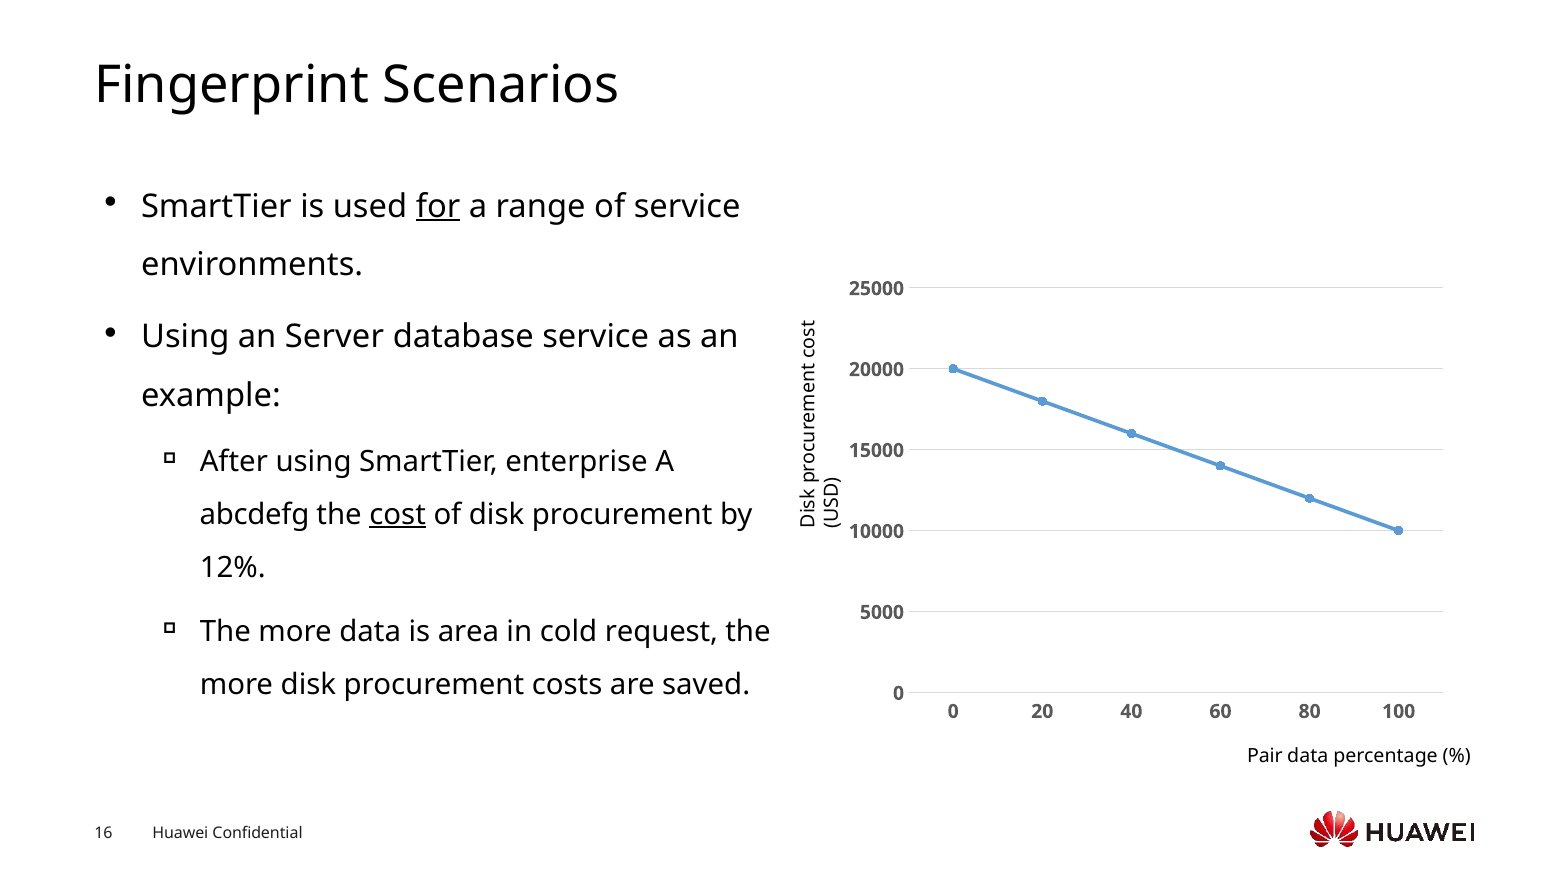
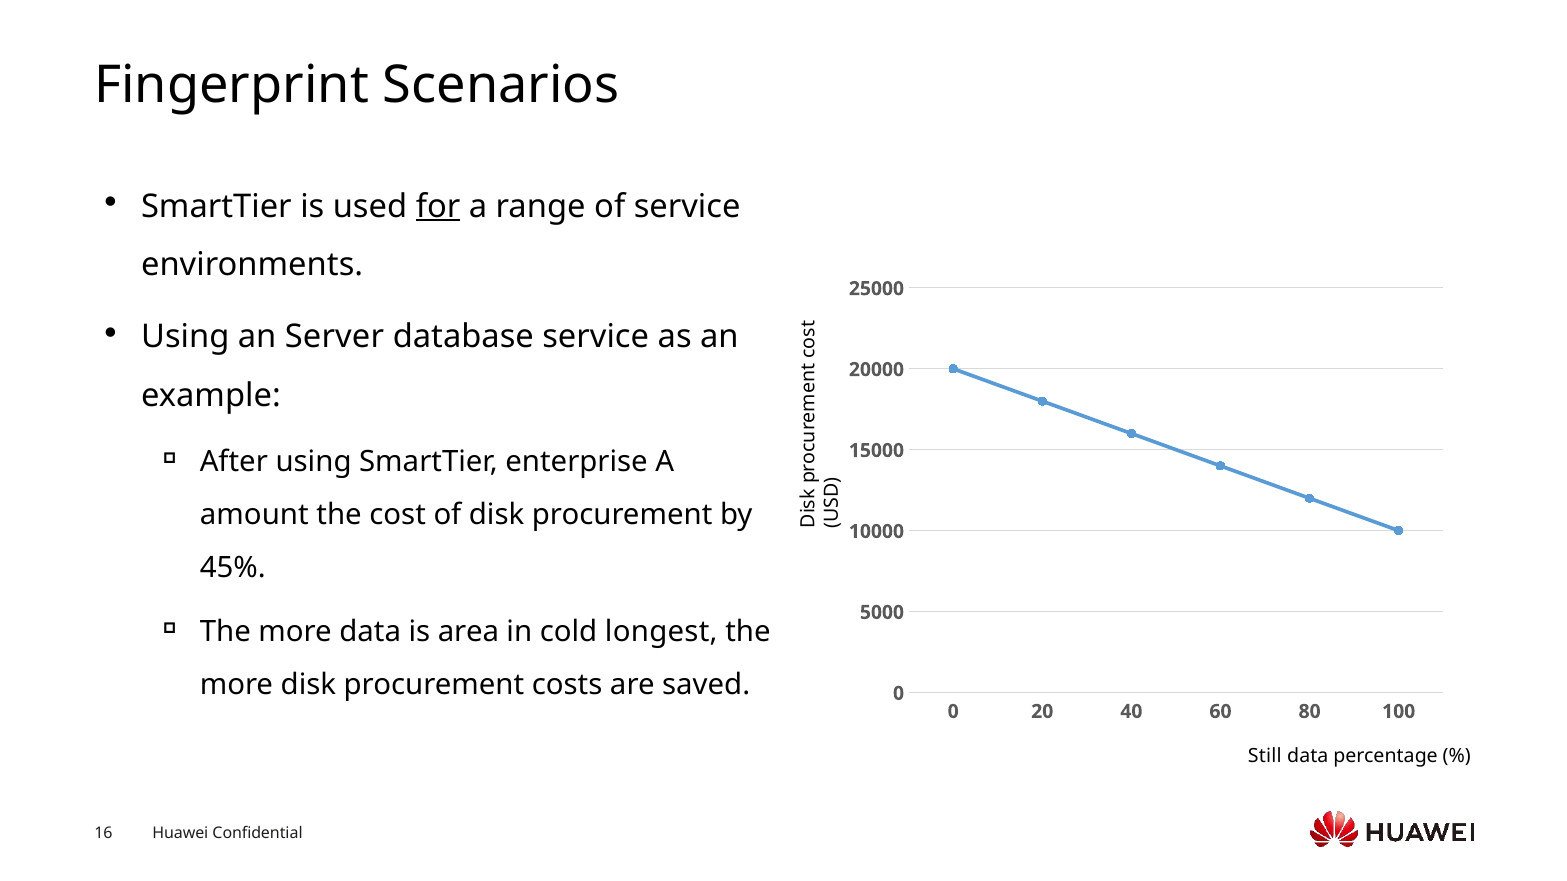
abcdefg: abcdefg -> amount (254, 515)
cost underline: present -> none (398, 515)
12%: 12% -> 45% (233, 568)
request: request -> longest (661, 632)
Pair: Pair -> Still (1265, 756)
